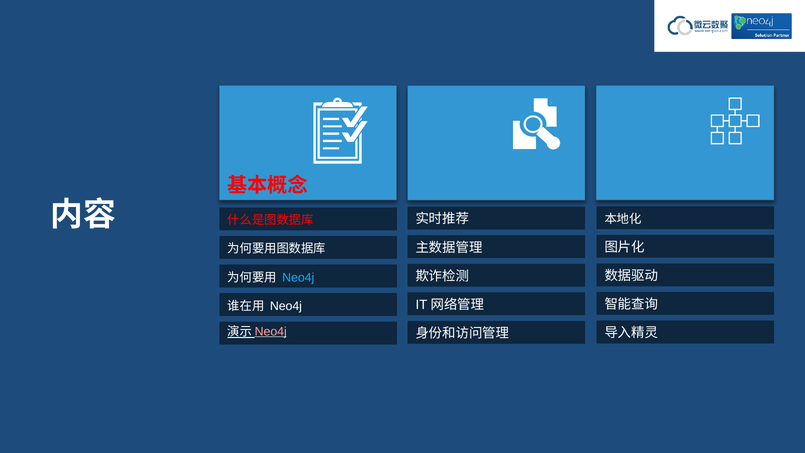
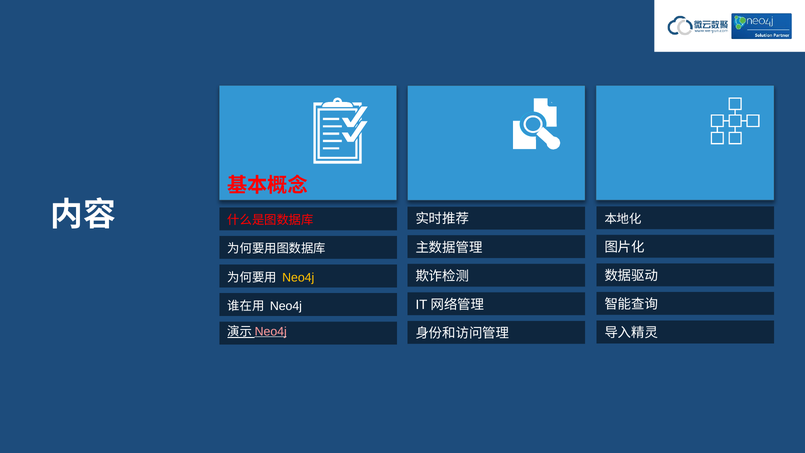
Neo4j colour: light blue -> yellow (298, 277)
